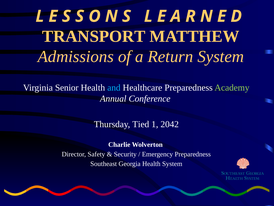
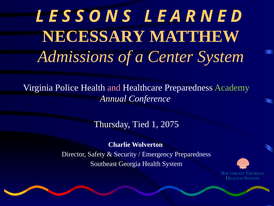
TRANSPORT: TRANSPORT -> NECESSARY (94, 36)
Return: Return -> Center (171, 56)
Senior: Senior -> Police (67, 87)
and colour: light blue -> pink (114, 87)
2042: 2042 -> 2075 (170, 124)
